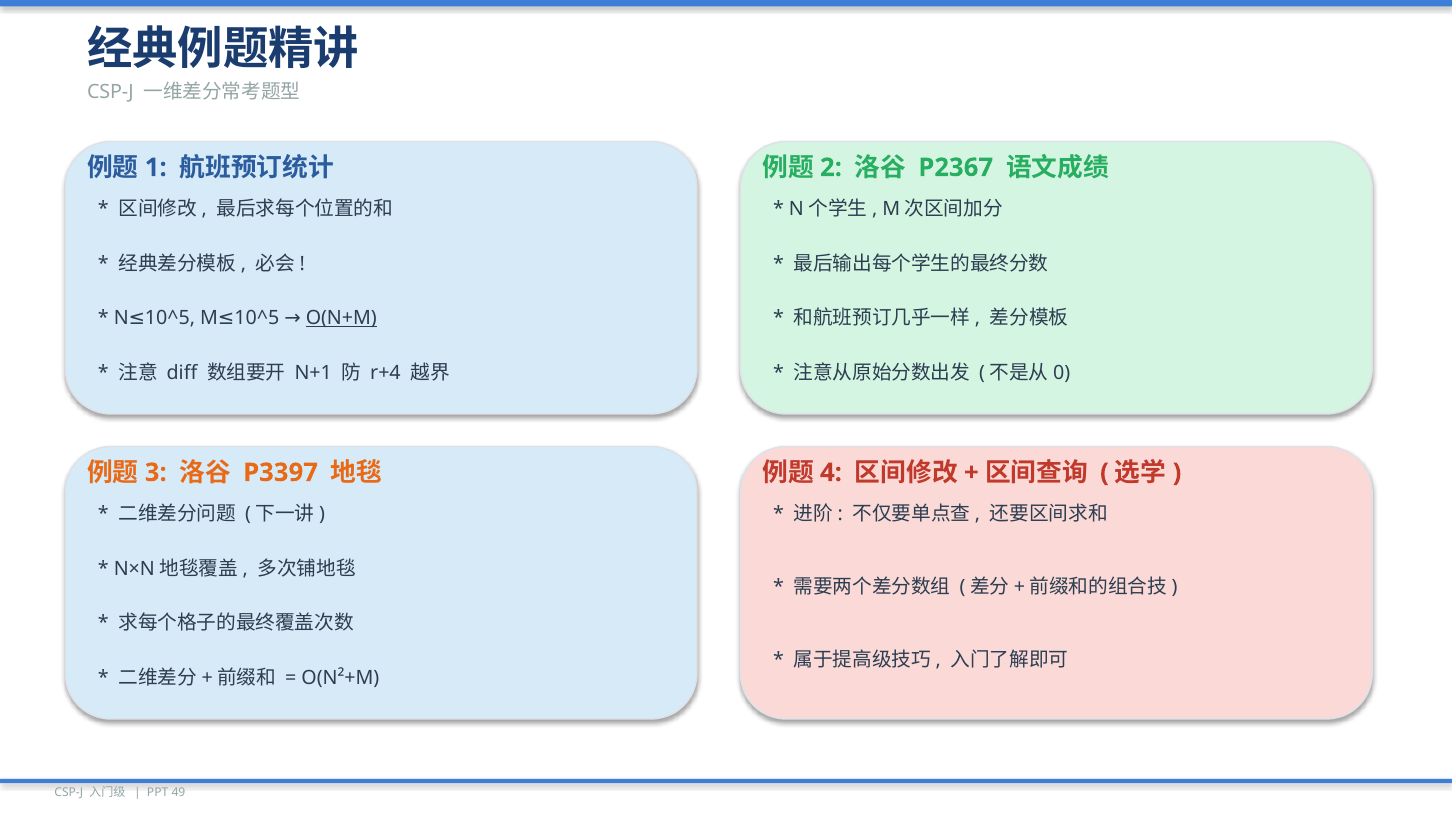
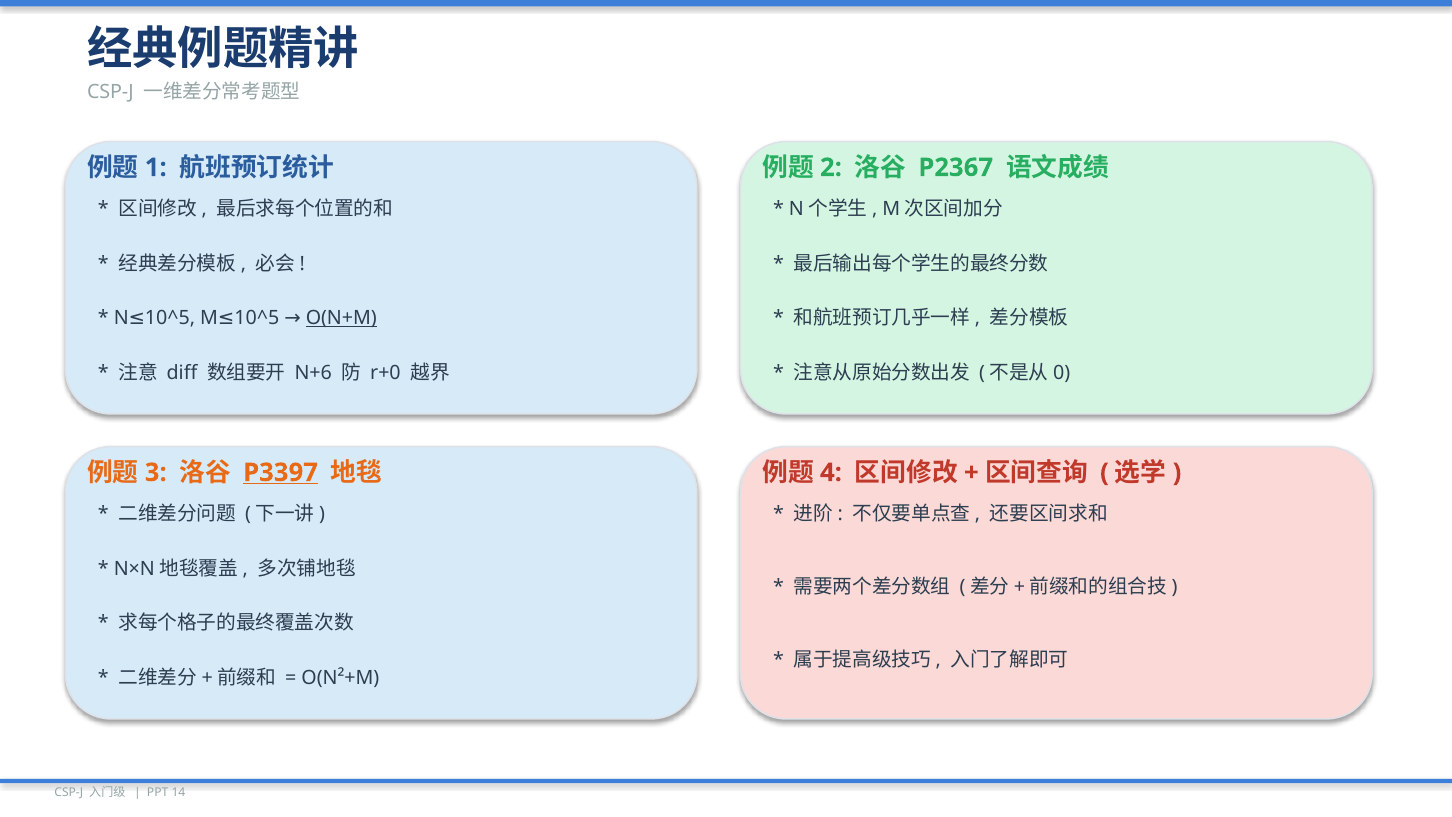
N+1: N+1 -> N+6 (313, 373)
r+4: r+4 -> r+0 (385, 373)
P3397 underline: none -> present (281, 472)
49: 49 -> 14 (178, 792)
